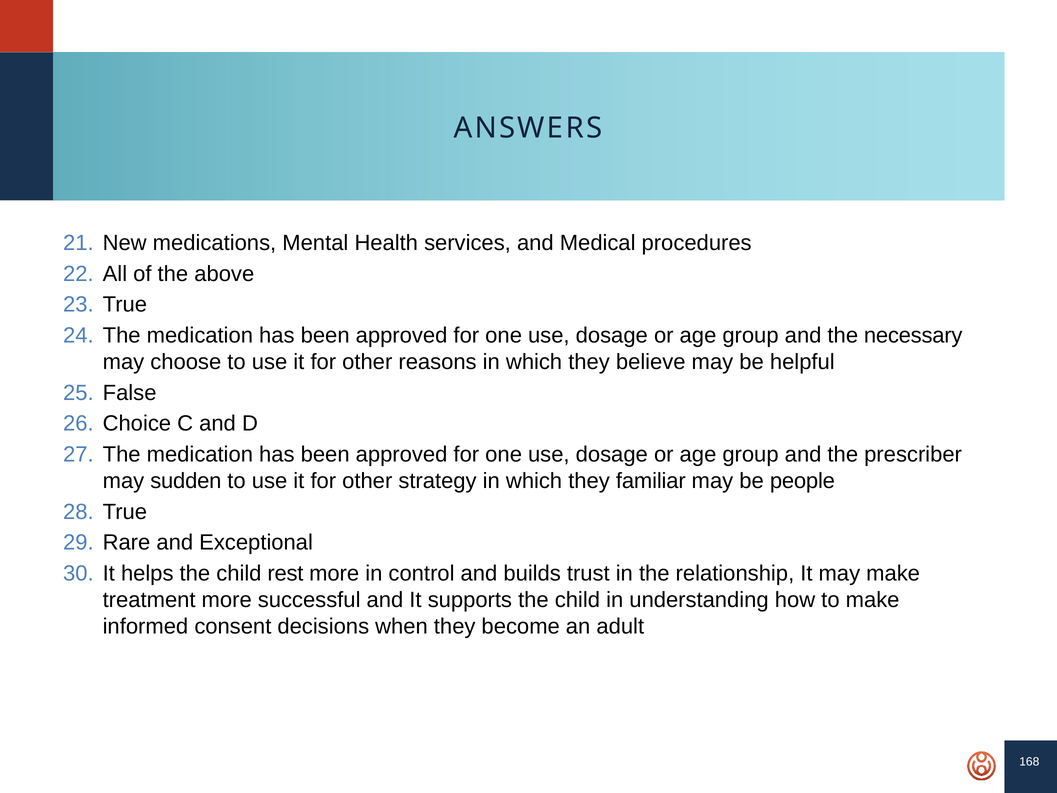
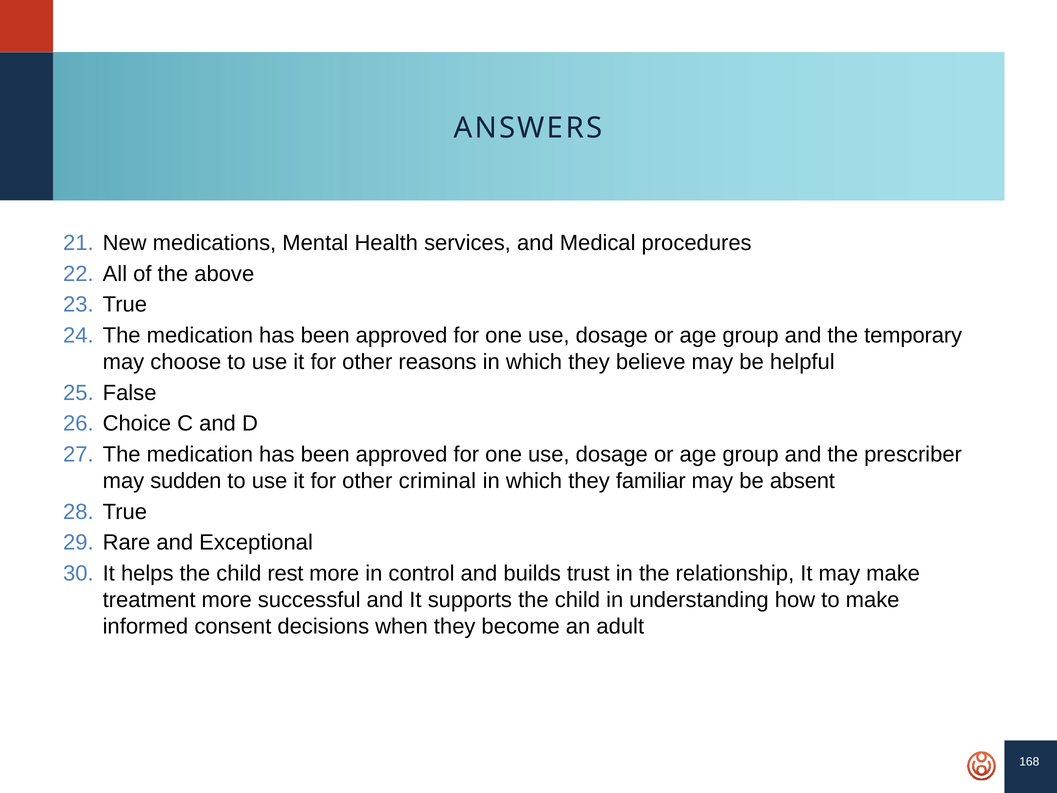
necessary: necessary -> temporary (913, 335)
strategy: strategy -> criminal (437, 481)
people: people -> absent (802, 481)
